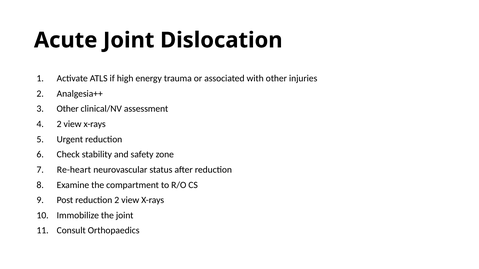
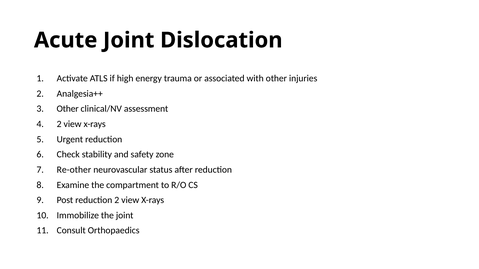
Re-heart: Re-heart -> Re-other (74, 170)
